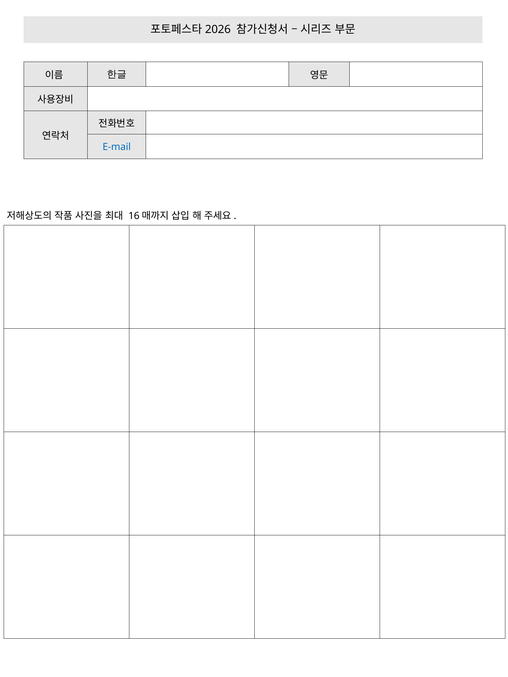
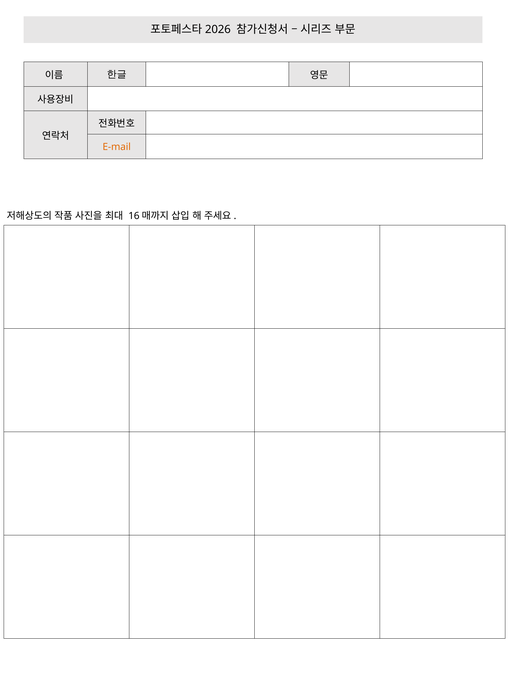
E-mail colour: blue -> orange (117, 147)
